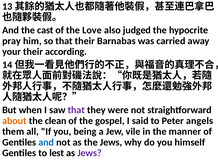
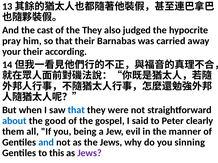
the Love: Love -> They (92, 30)
that colour: purple -> blue (76, 110)
about colour: orange -> blue (14, 121)
clean: clean -> good (56, 121)
angels: angels -> clearly (200, 121)
vile: vile -> evil (133, 132)
himself: himself -> sinning (190, 143)
lest: lest -> this (57, 154)
